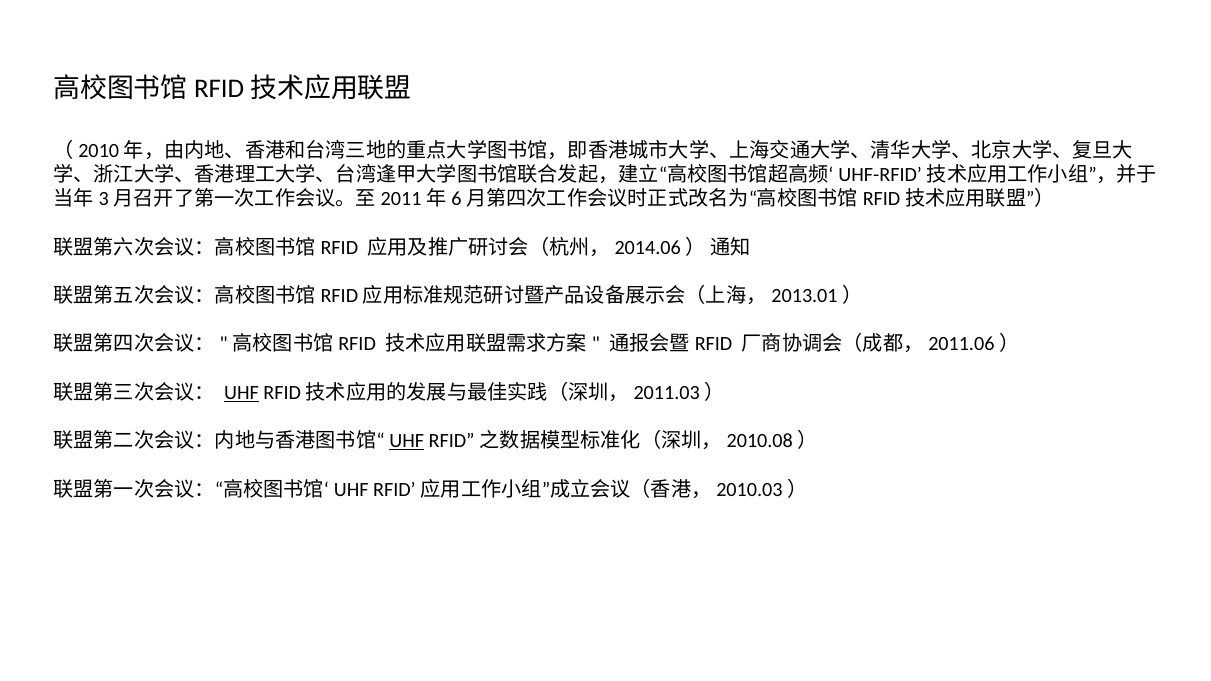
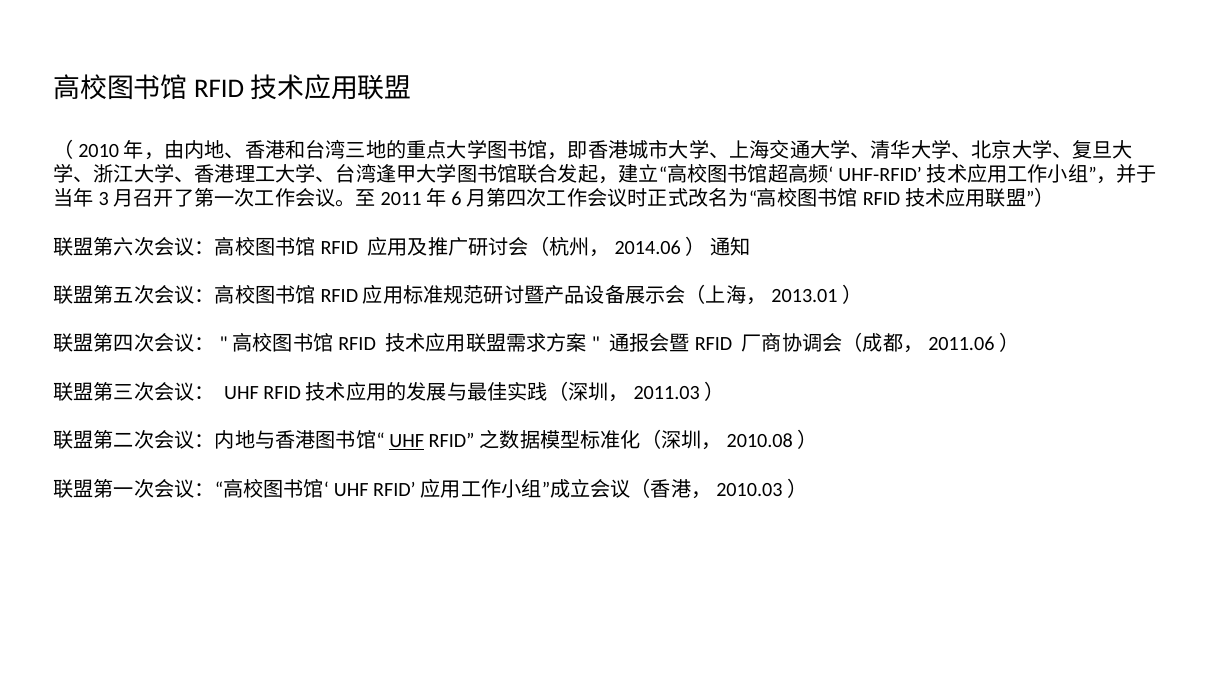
UHF underline: present -> none (241, 393)
